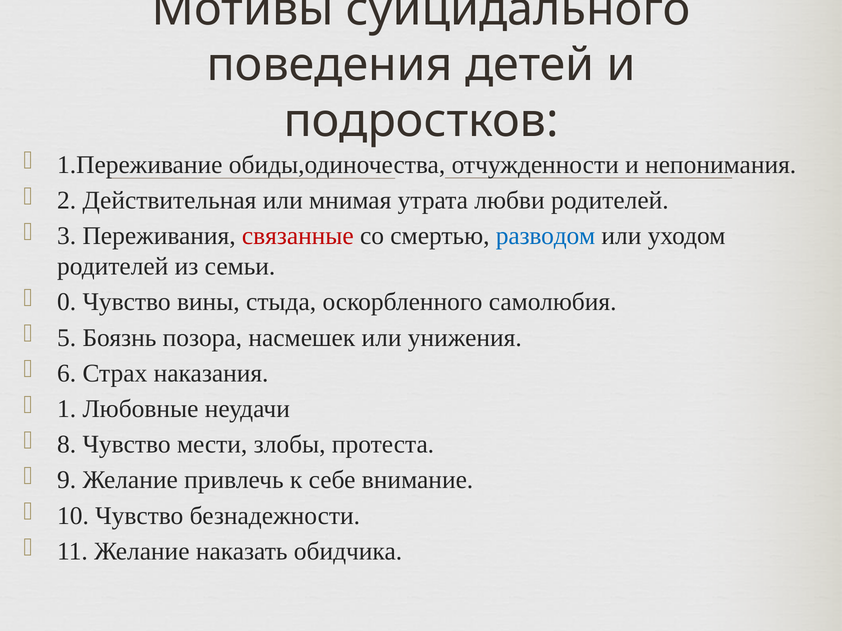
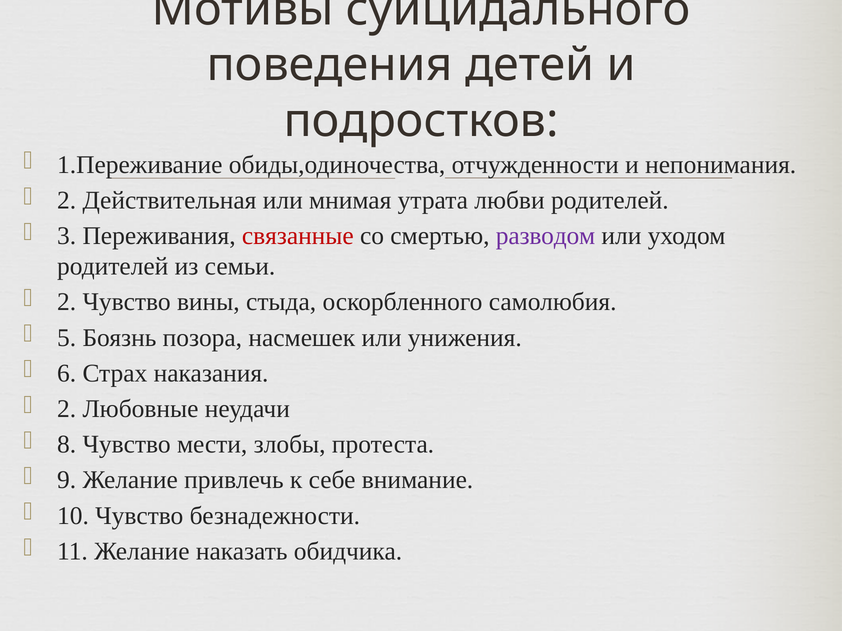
разводом colour: blue -> purple (546, 236)
0: 0 -> 2 (67, 302)
1: 1 -> 2 (67, 409)
